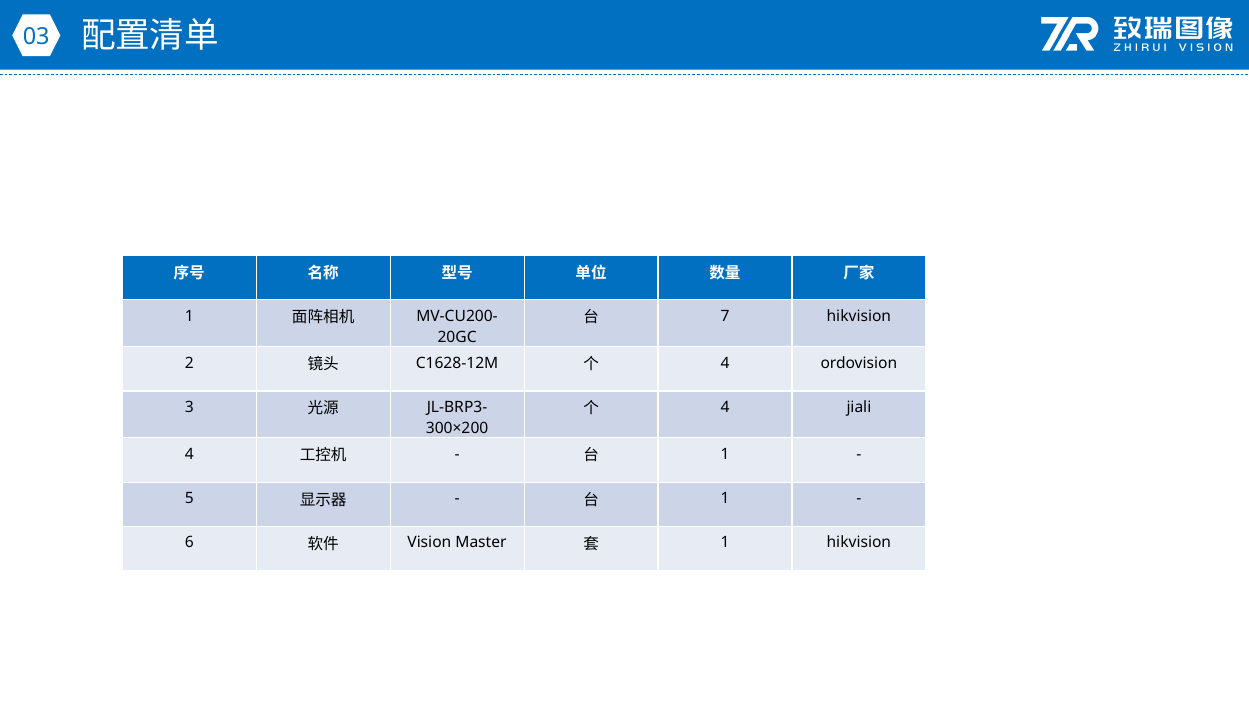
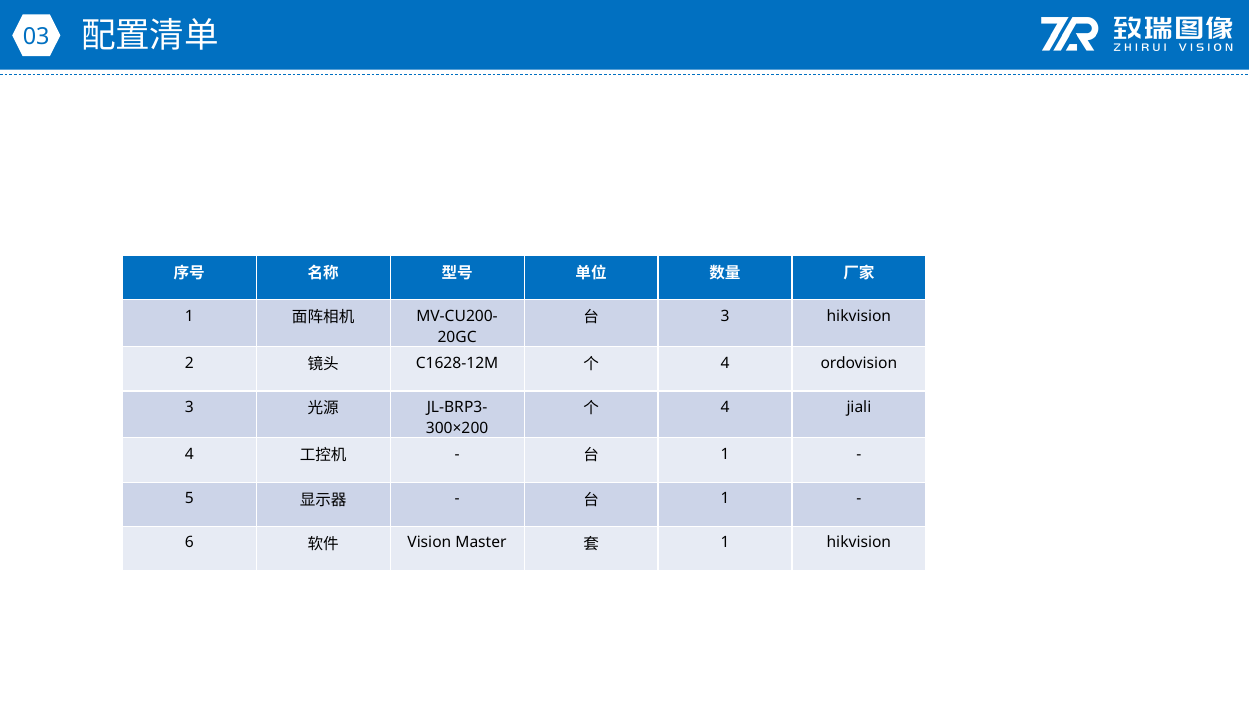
7: 7 -> 3 (725, 316)
